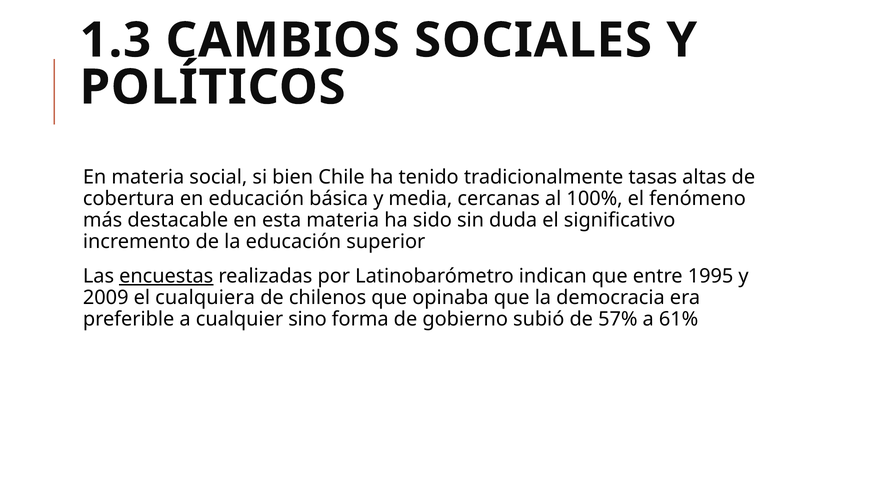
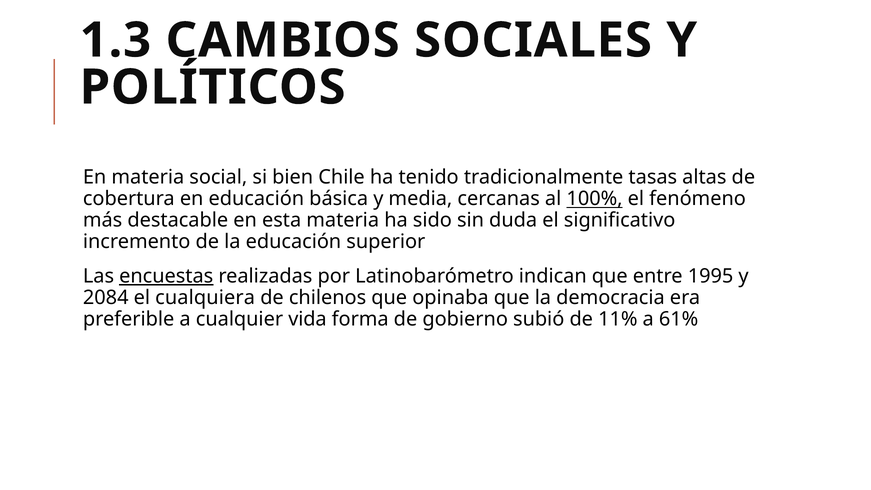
100% underline: none -> present (595, 199)
2009: 2009 -> 2084 (106, 298)
sino: sino -> vida (307, 319)
57%: 57% -> 11% (618, 319)
